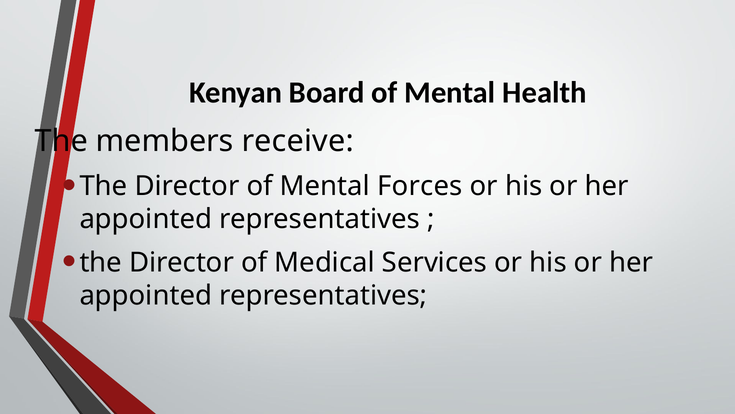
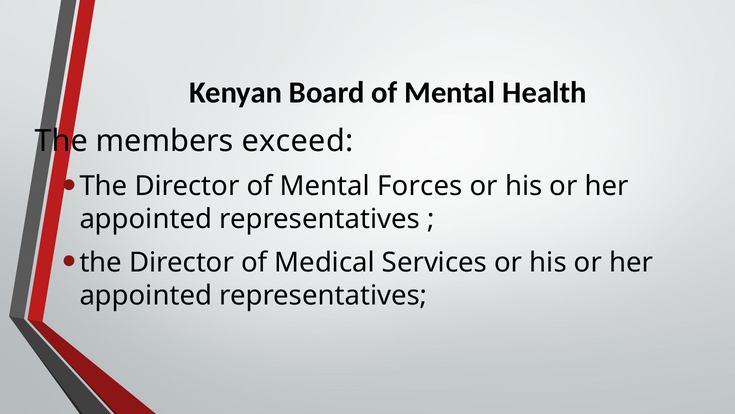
receive: receive -> exceed (298, 141)
